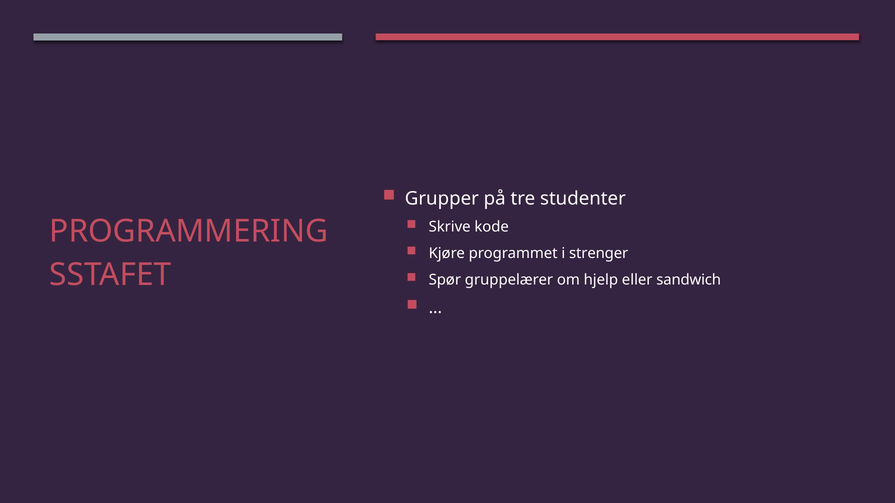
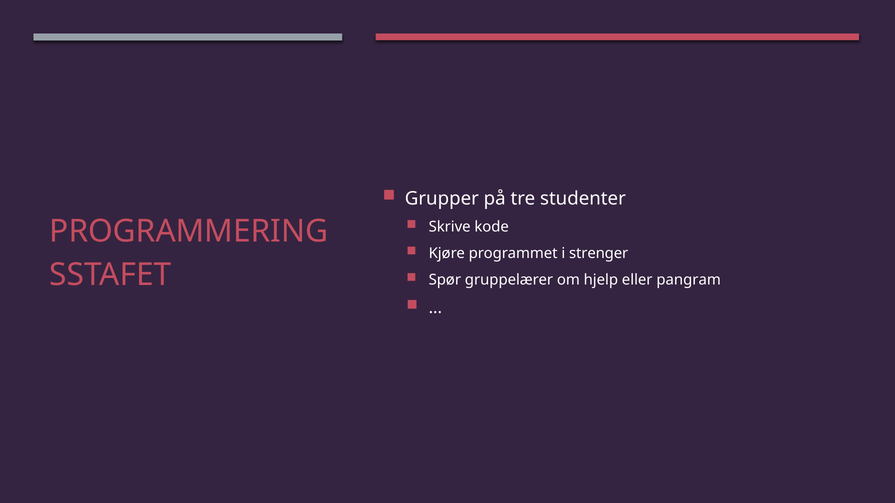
sandwich: sandwich -> pangram (689, 280)
